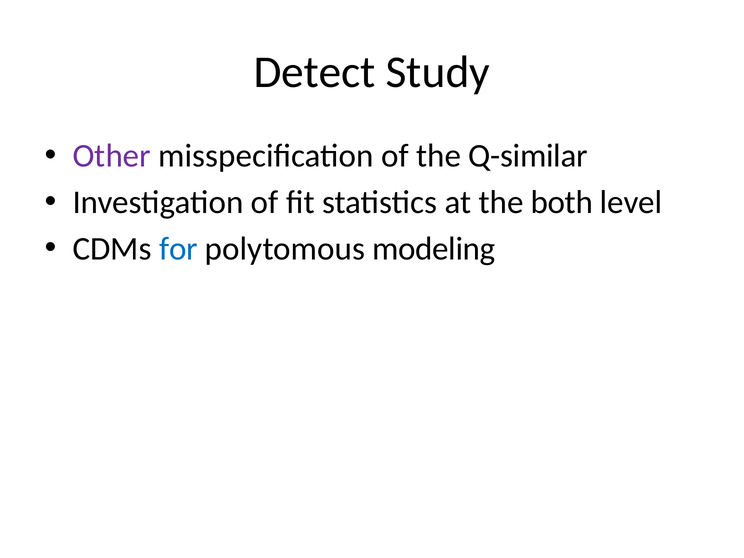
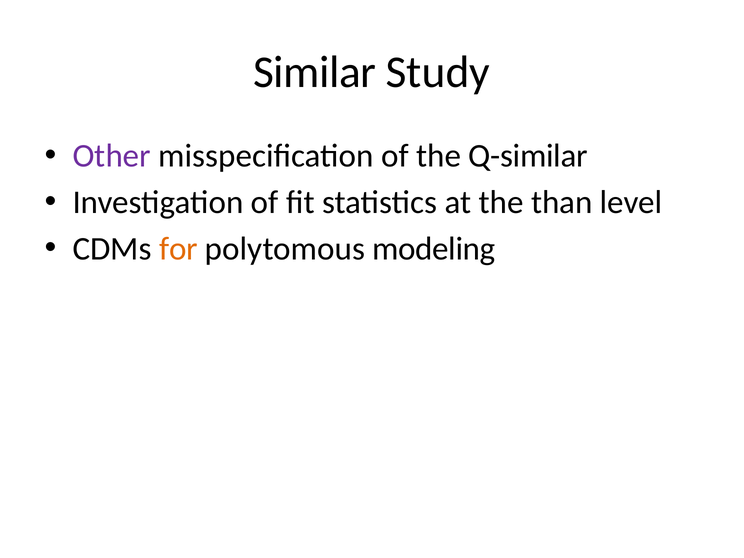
Detect: Detect -> Similar (315, 72)
both: both -> than (562, 202)
for colour: blue -> orange (178, 249)
